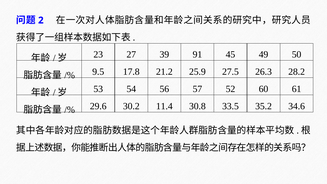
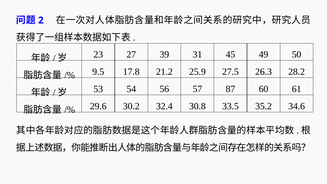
91: 91 -> 31 (197, 55)
52: 52 -> 87 (230, 89)
11.4: 11.4 -> 32.4 (164, 106)
